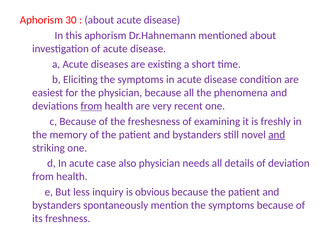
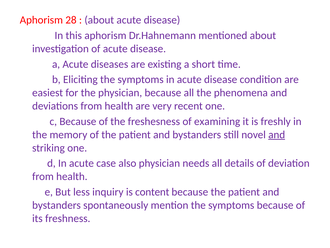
30: 30 -> 28 (71, 20)
from underline: present -> none (91, 106)
obvious: obvious -> content (152, 192)
